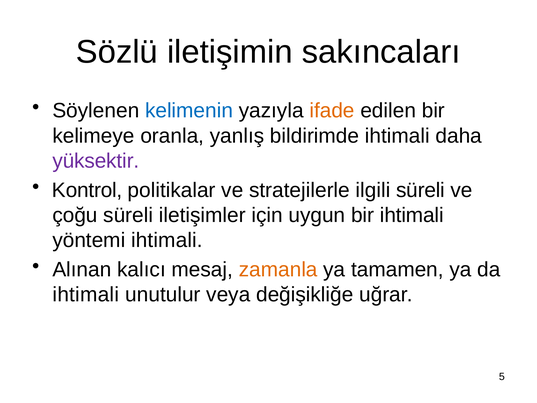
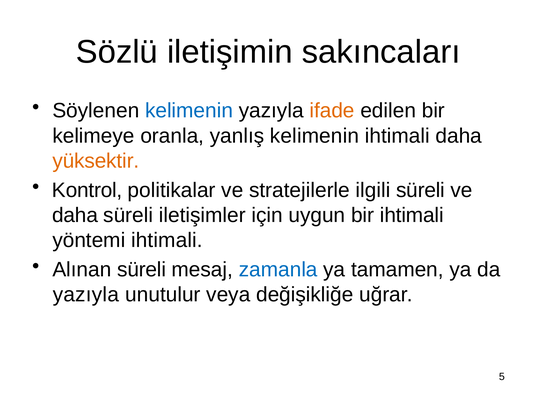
yanlış bildirimde: bildirimde -> kelimenin (315, 136)
yüksektir colour: purple -> orange (96, 161)
çoğu: çoğu -> daha (75, 215)
Alınan kalıcı: kalıcı -> süreli (142, 269)
zamanla colour: orange -> blue (278, 269)
ihtimali: ihtimali -> yazıyla (86, 295)
